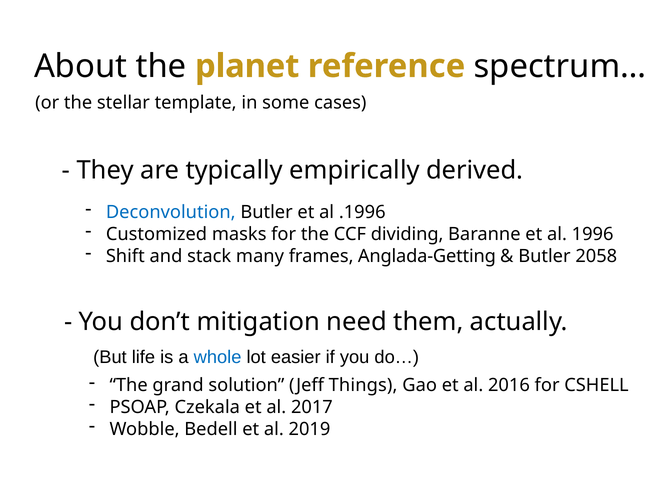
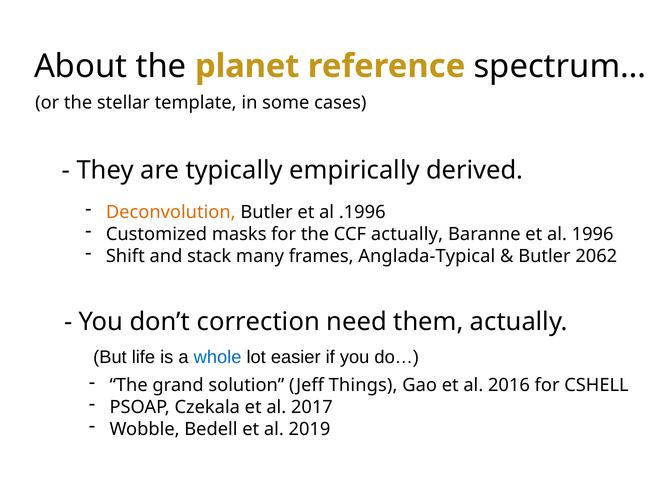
Deconvolution colour: blue -> orange (171, 212)
CCF dividing: dividing -> actually (407, 234)
Anglada-Getting: Anglada-Getting -> Anglada-Typical (427, 256)
2058: 2058 -> 2062 (596, 256)
mitigation: mitigation -> correction (258, 322)
